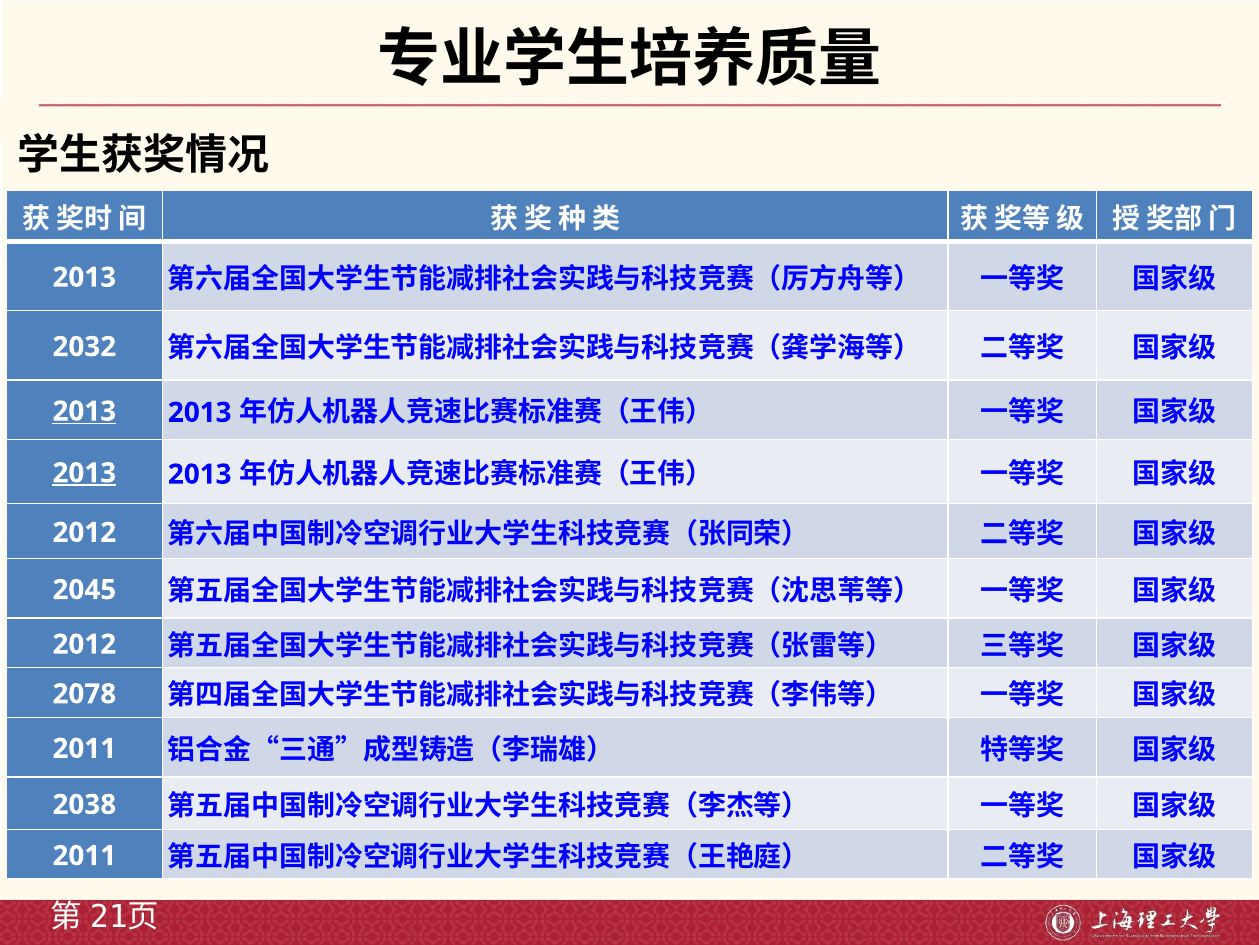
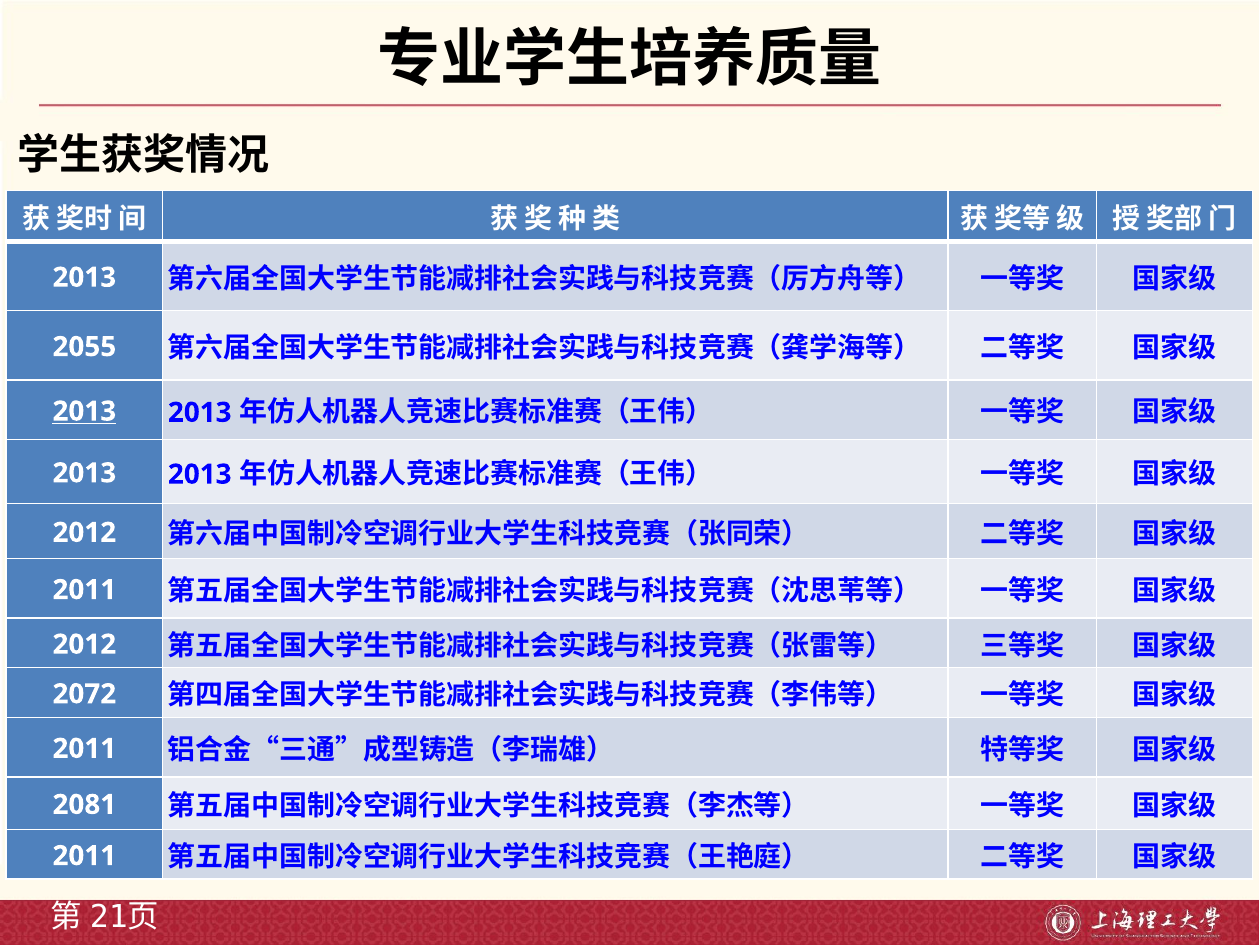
2032: 2032 -> 2055 (84, 347)
2013 underline: present -> none (84, 473)
2045: 2045 -> 2011 (84, 589)
2078: 2078 -> 2072 (84, 693)
2038: 2038 -> 2081 (84, 804)
